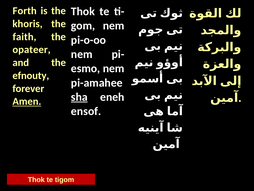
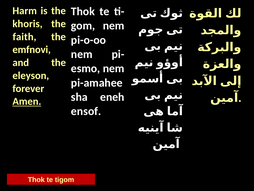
Forth: Forth -> Harm (25, 11)
opateer: opateer -> emfnovi (32, 50)
efnouty: efnouty -> eleyson (31, 75)
sha underline: present -> none (79, 97)
